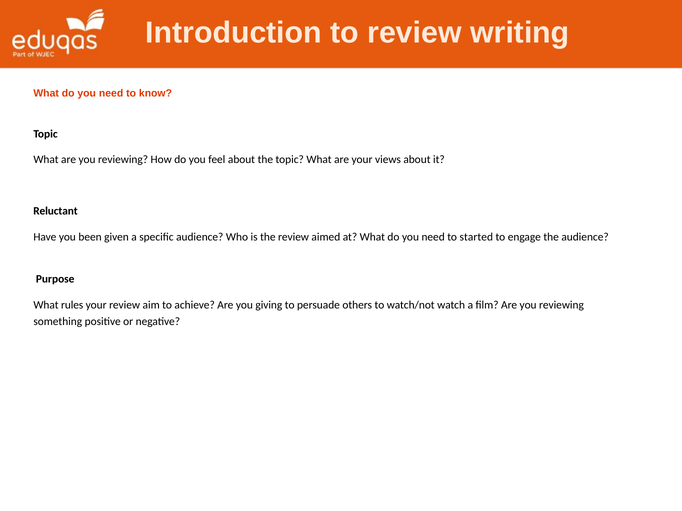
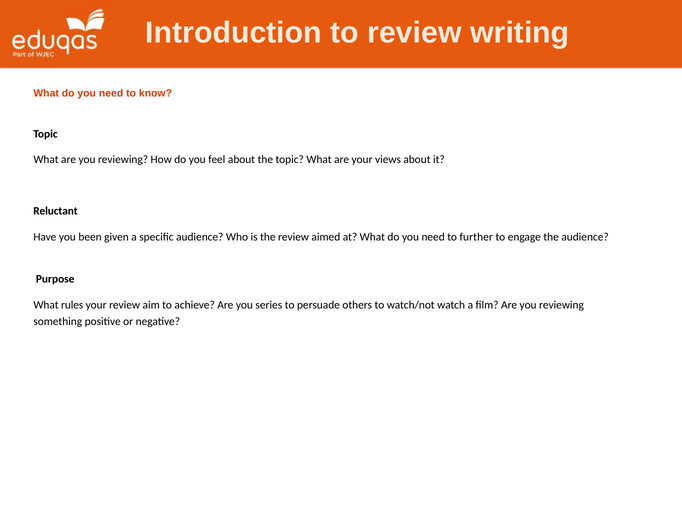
started: started -> further (476, 237)
giving: giving -> series (269, 305)
